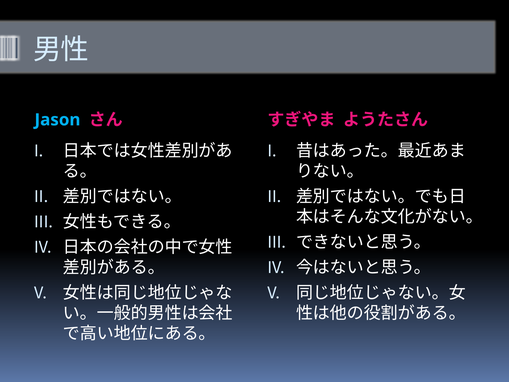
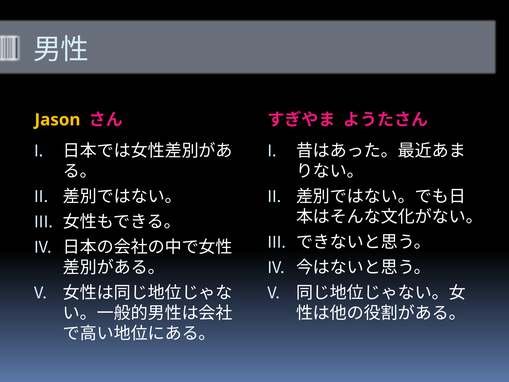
Jason colour: light blue -> yellow (57, 120)
